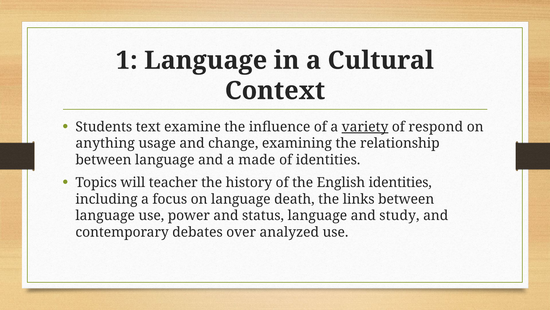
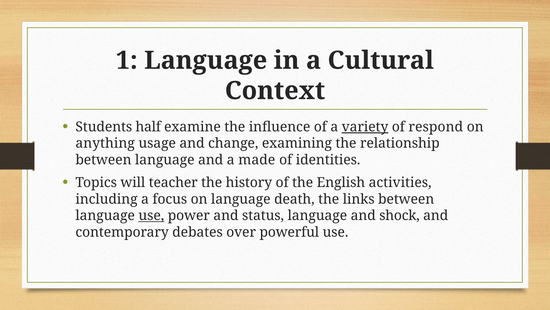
text: text -> half (148, 127)
English identities: identities -> activities (400, 182)
use underline: none -> present (151, 215)
study: study -> shock (400, 215)
analyzed: analyzed -> powerful (289, 232)
